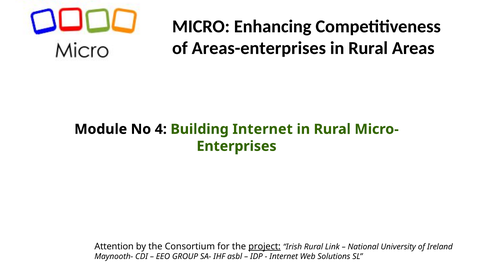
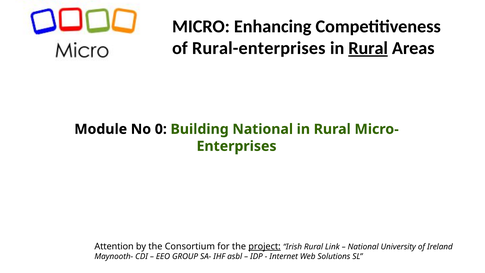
Areas-enterprises: Areas-enterprises -> Rural-enterprises (259, 48)
Rural underline: none -> present (368, 48)
4: 4 -> 0 (161, 129)
Building Internet: Internet -> National (263, 129)
